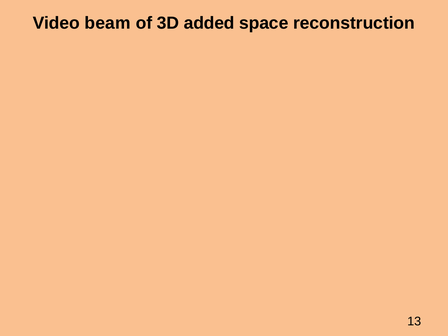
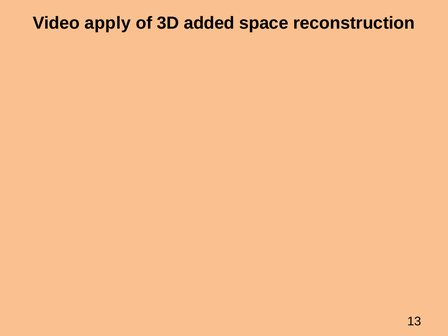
beam: beam -> apply (108, 23)
